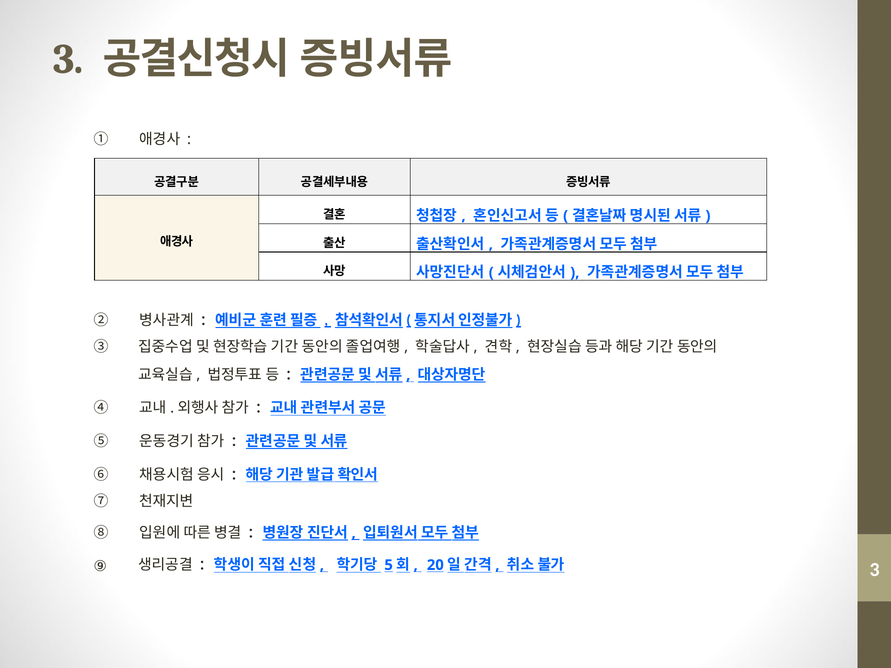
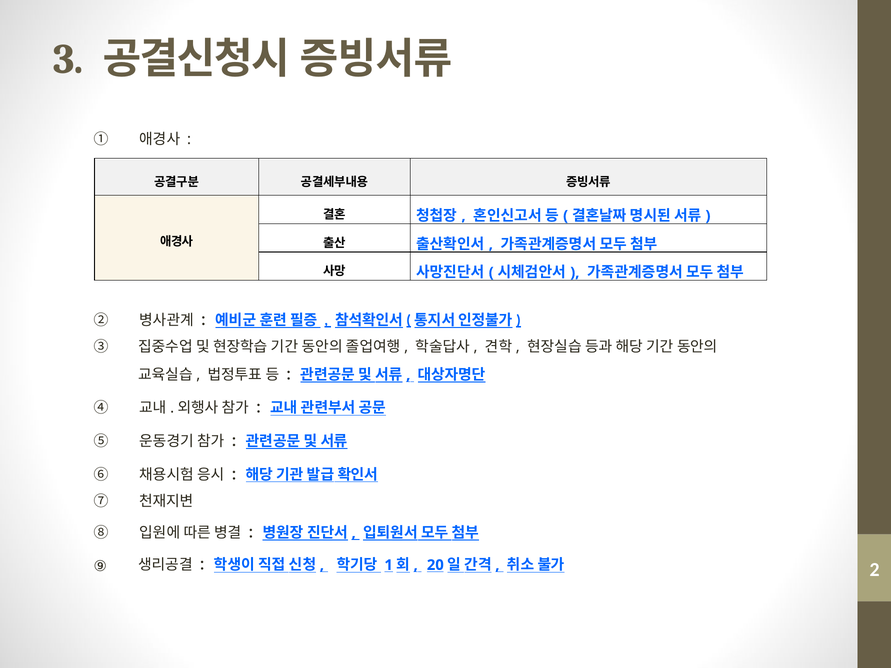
5: 5 -> 1 (389, 565)
3: 3 -> 2 (875, 570)
